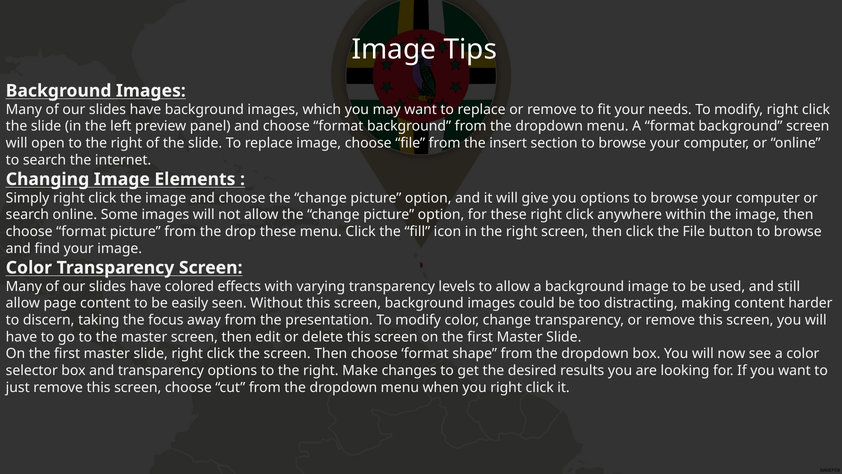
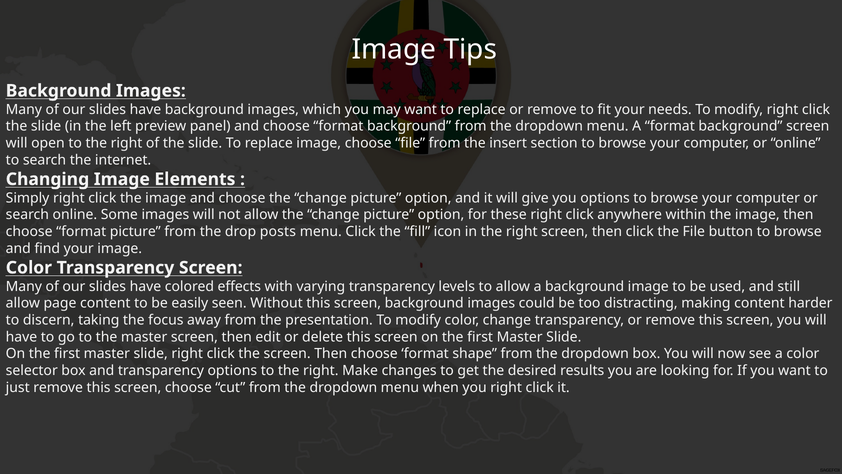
drop these: these -> posts (278, 231)
